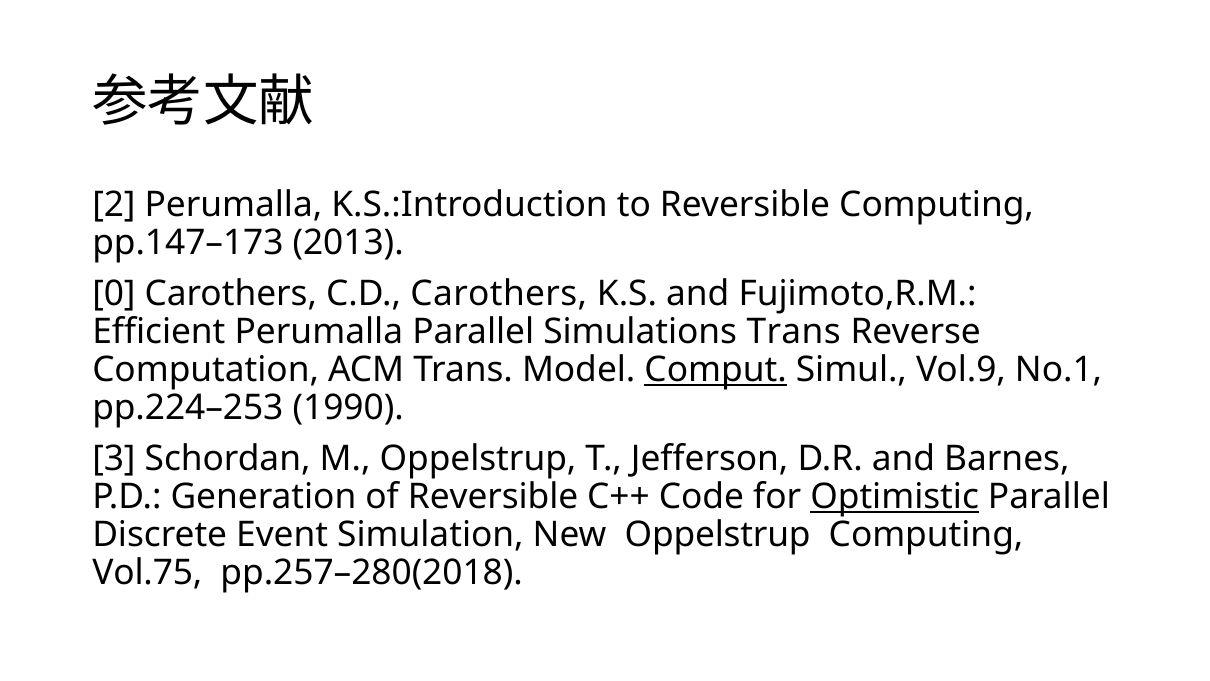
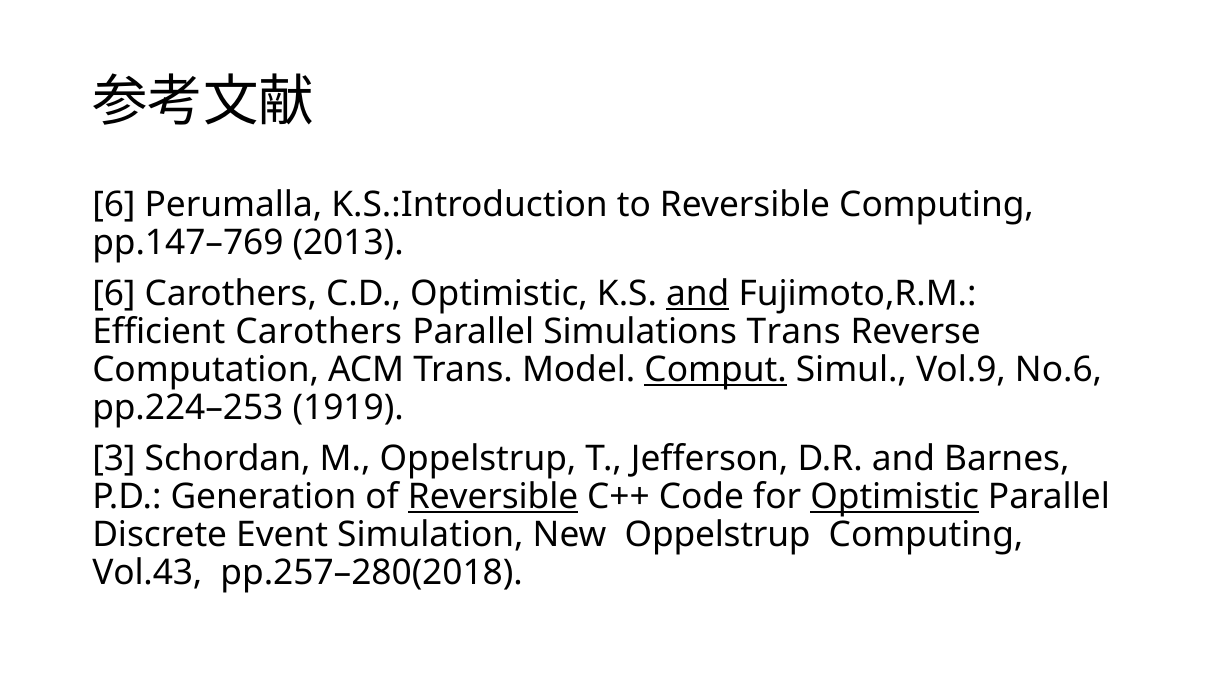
2: 2 -> 6 (114, 205)
pp.147–173: pp.147–173 -> pp.147–769 (188, 243)
0: 0 -> 6 (114, 293)
C.D Carothers: Carothers -> Optimistic (499, 293)
and underline: none -> present (698, 293)
Efficient Perumalla: Perumalla -> Carothers (319, 332)
No.1: No.1 -> No.6 (1059, 370)
1990: 1990 -> 1919 (348, 408)
Reversible underline: none -> present (493, 497)
Vol.75: Vol.75 -> Vol.43 (147, 573)
